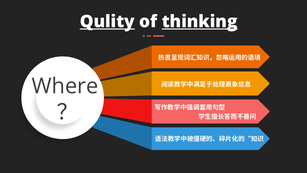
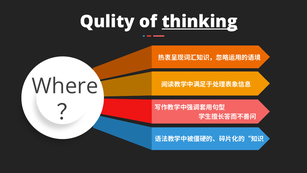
Qulity underline: present -> none (107, 22)
